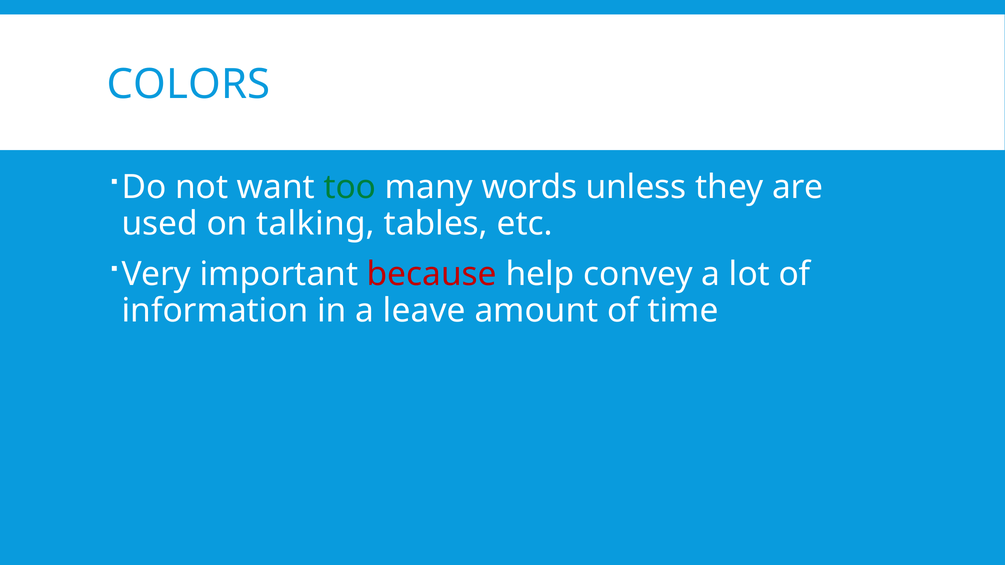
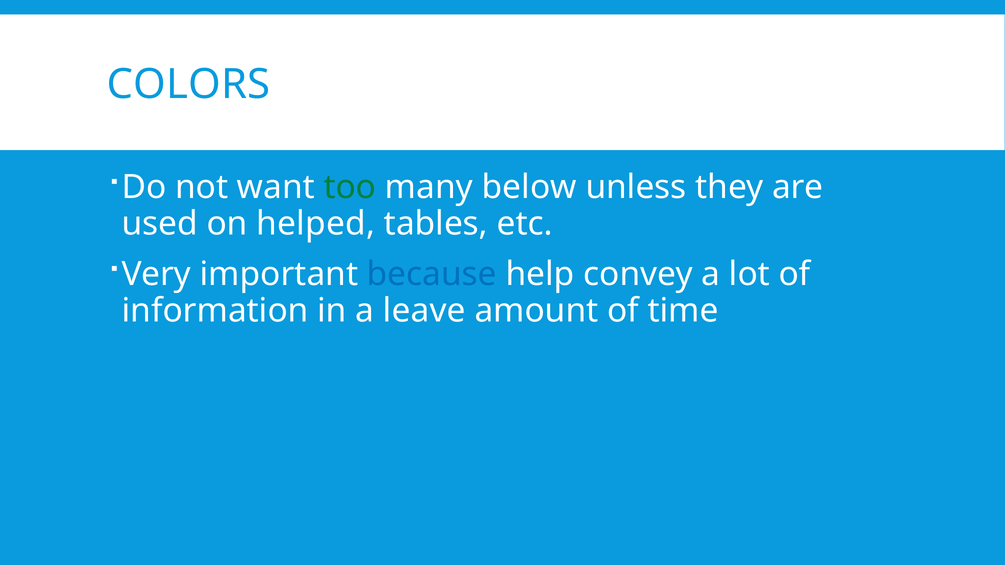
words: words -> below (529, 187)
talking: talking -> helped (316, 224)
because colour: red -> blue (432, 275)
